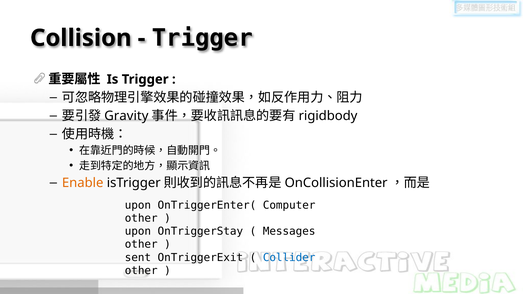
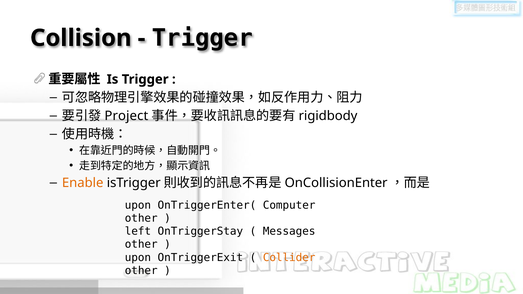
Gravity: Gravity -> Project (126, 116)
upon: upon -> left (138, 231)
sent: sent -> upon (138, 258)
Collider colour: blue -> orange (289, 258)
